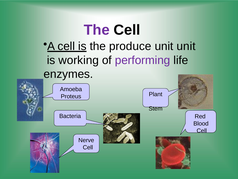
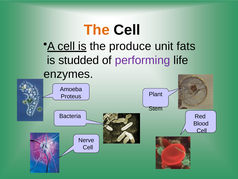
The colour: purple -> orange (97, 30)
unit unit: unit -> fats (186, 46)
working: working -> studded (79, 60)
